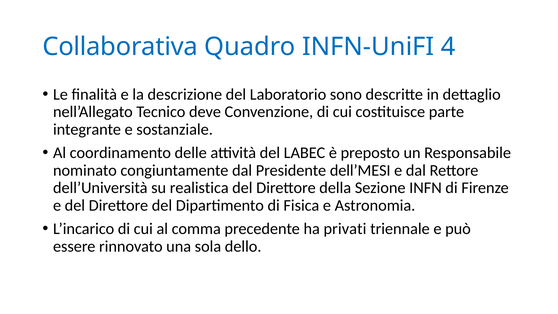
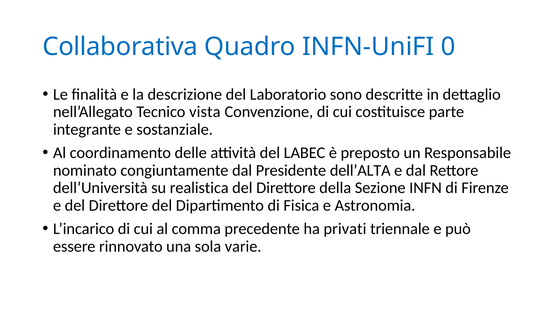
4: 4 -> 0 (448, 47)
deve: deve -> vista (205, 112)
dell’MESI: dell’MESI -> dell’ALTA (360, 170)
dello: dello -> varie (243, 246)
